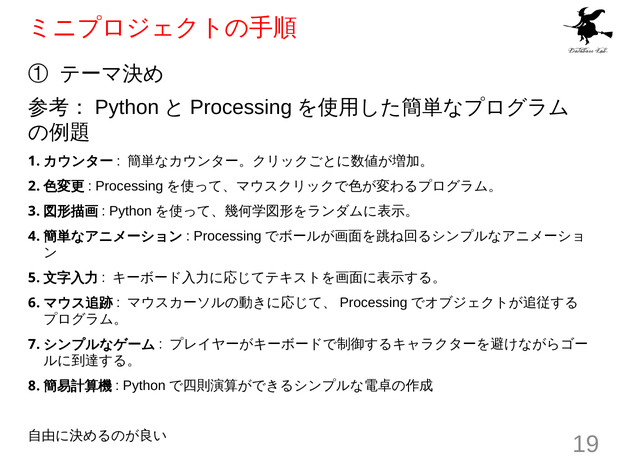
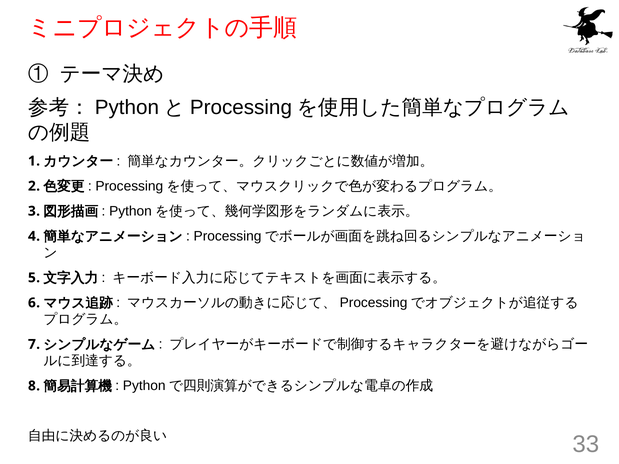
19: 19 -> 33 (586, 444)
